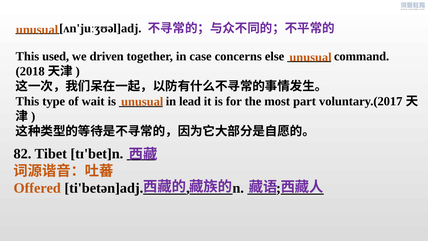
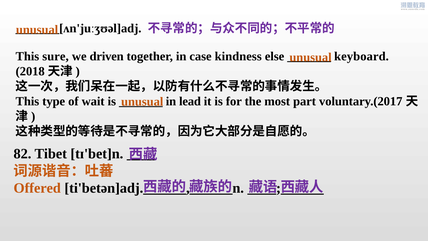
used: used -> sure (56, 56)
concerns: concerns -> kindness (238, 56)
command: command -> keyboard (361, 56)
